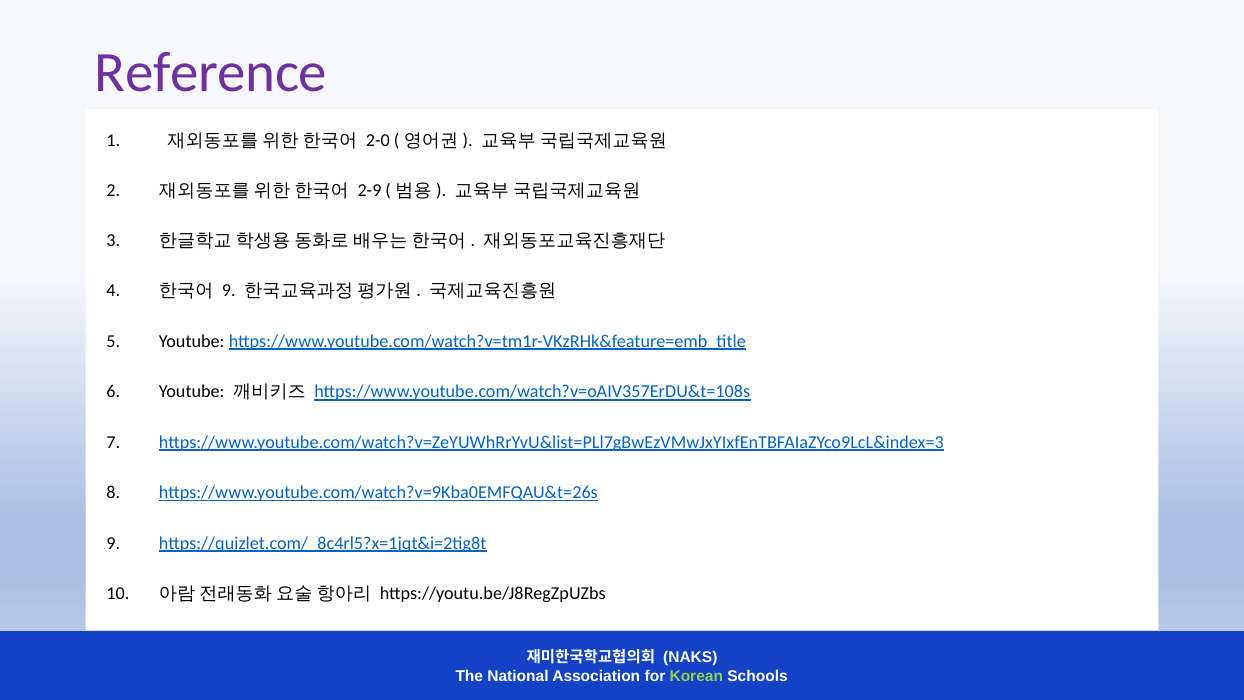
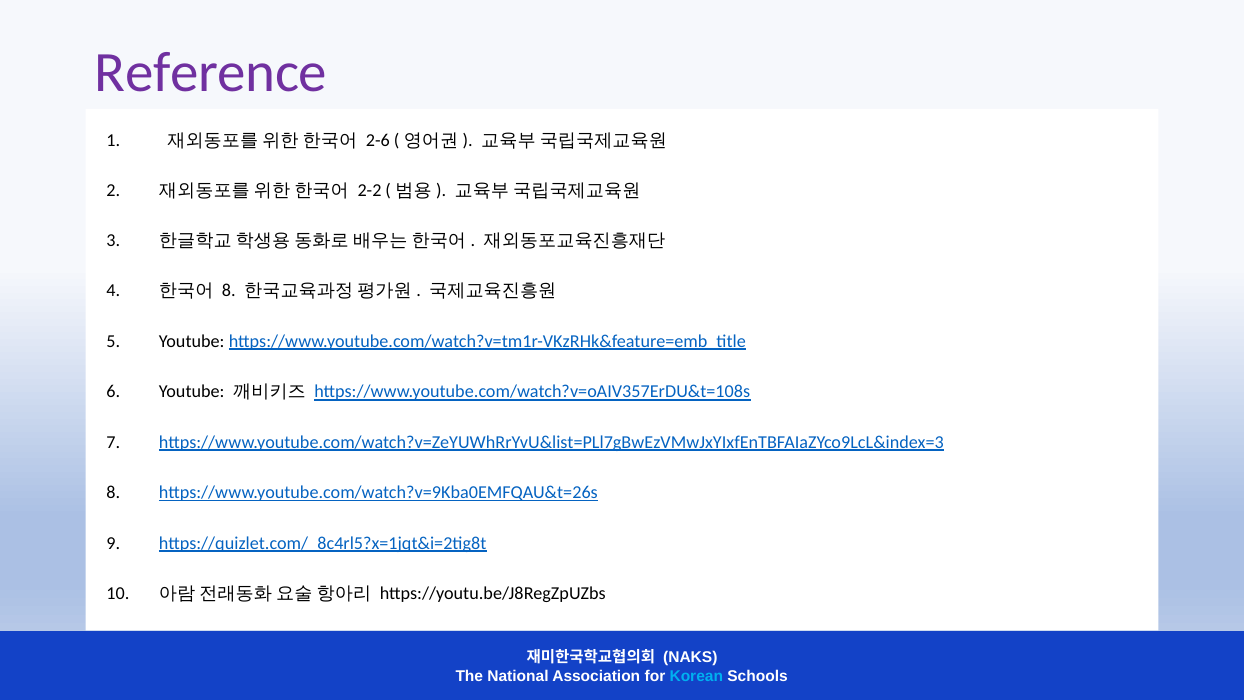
2-0: 2-0 -> 2-6 (378, 141)
2-9: 2-9 -> 2-2 (369, 191)
9: 9 -> 8 (229, 291)
Korean colour: light green -> light blue (696, 676)
